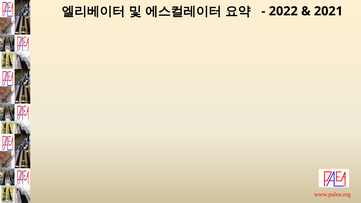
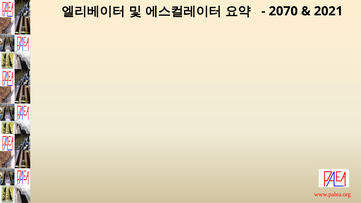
2022: 2022 -> 2070 (283, 11)
